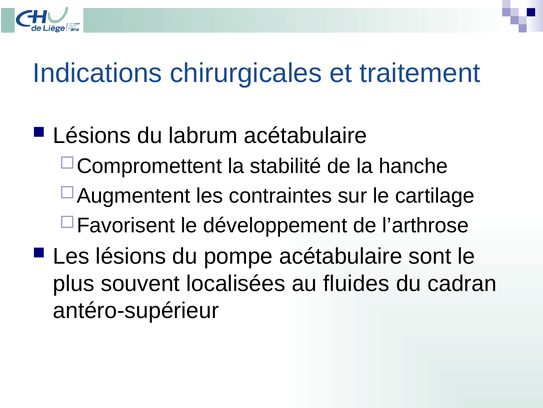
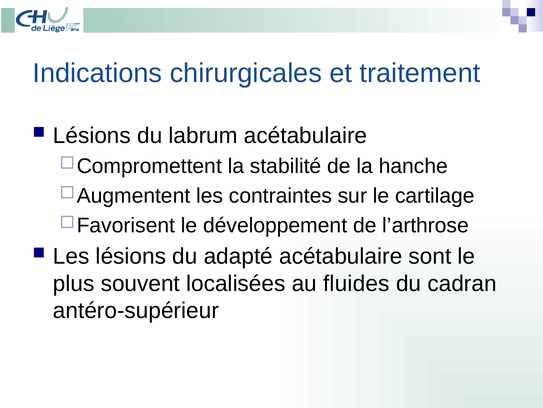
pompe: pompe -> adapté (238, 256)
